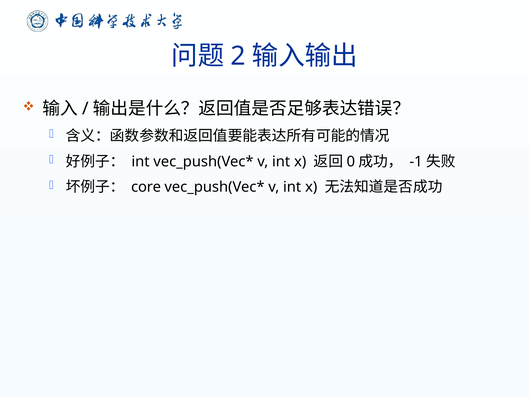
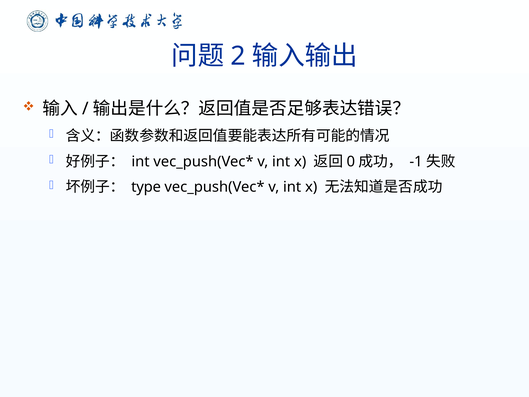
core: core -> type (146, 187)
